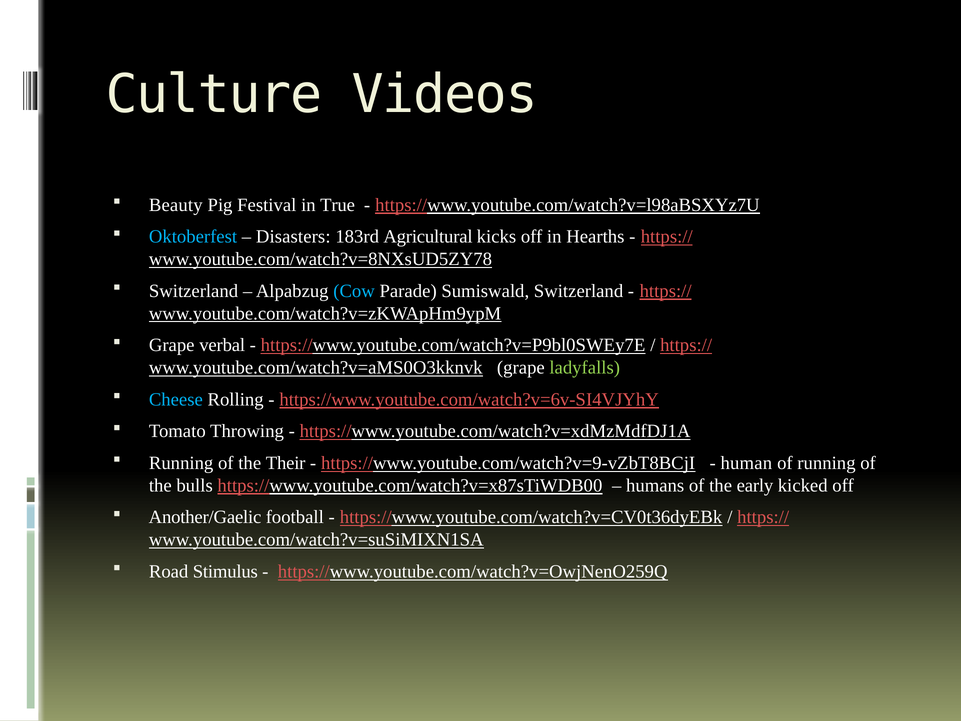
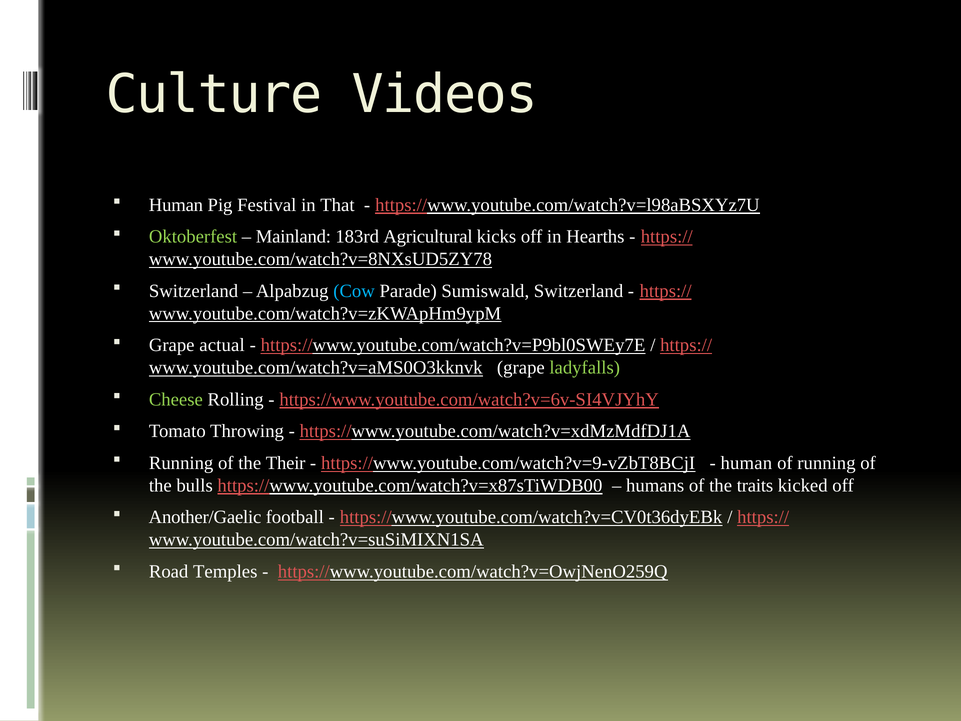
Beauty: Beauty -> Human (176, 205)
True: True -> That (337, 205)
Oktoberfest colour: light blue -> light green (193, 237)
Disasters: Disasters -> Mainland (293, 237)
verbal: verbal -> actual (222, 345)
Cheese colour: light blue -> light green (176, 399)
early: early -> traits (755, 485)
Stimulus: Stimulus -> Temples (225, 571)
